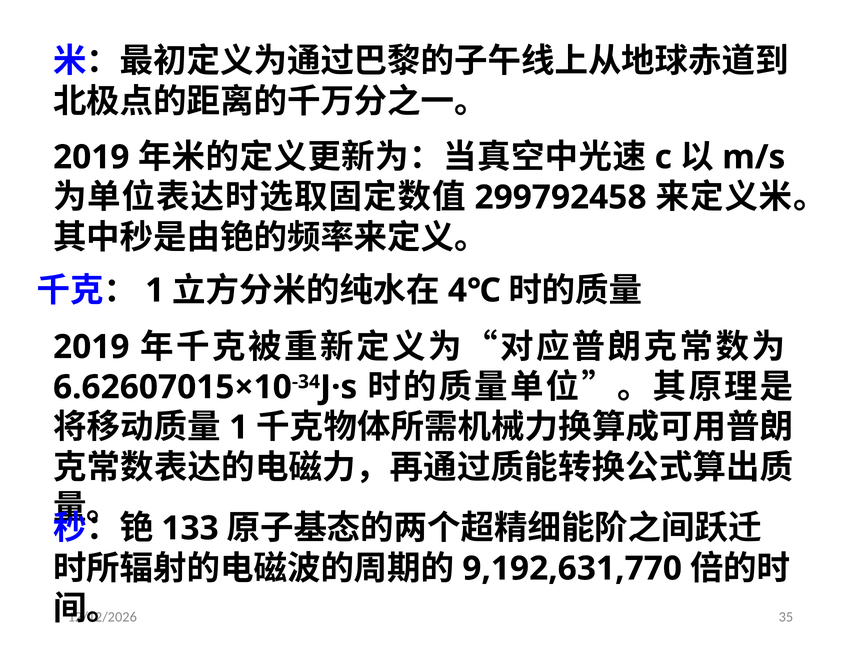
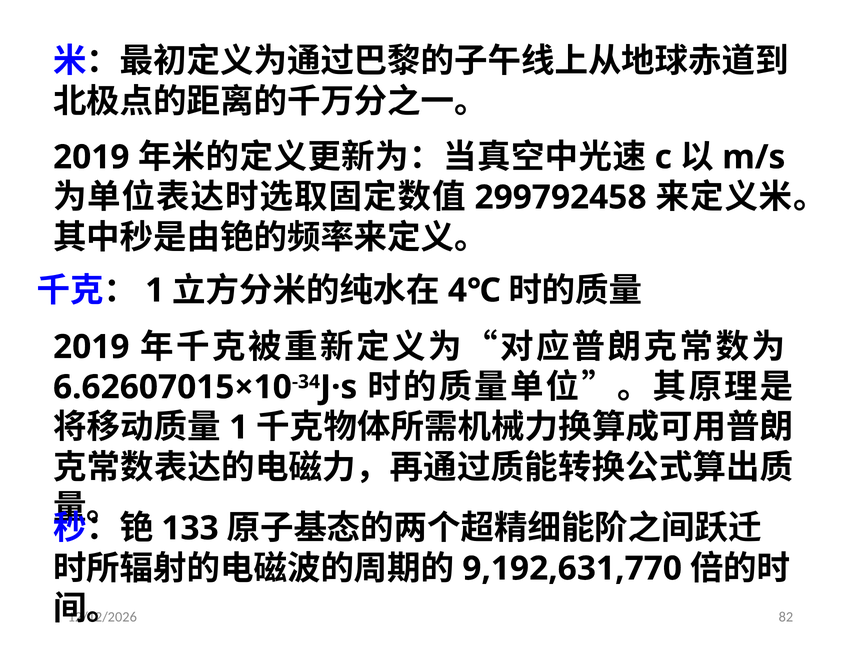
35: 35 -> 82 (786, 617)
